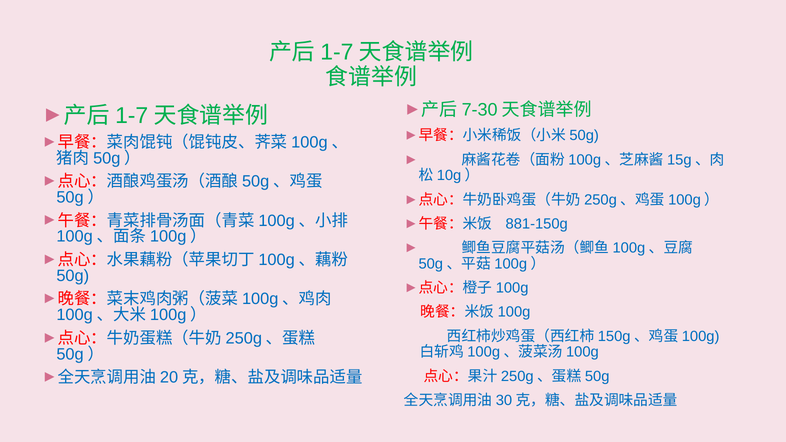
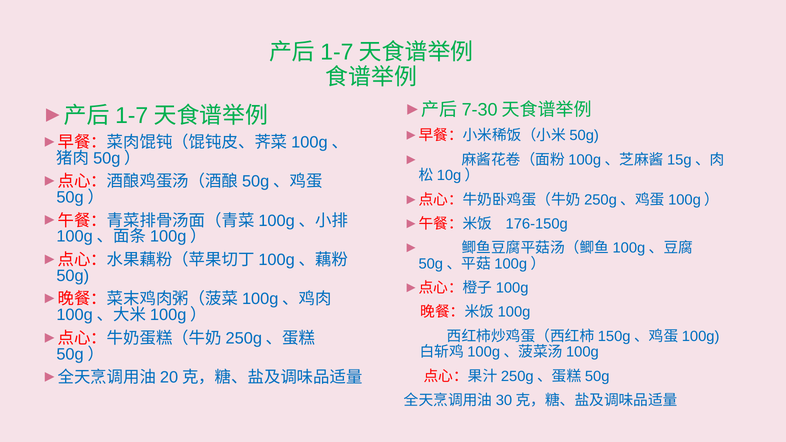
881-150g: 881-150g -> 176-150g (537, 224)
